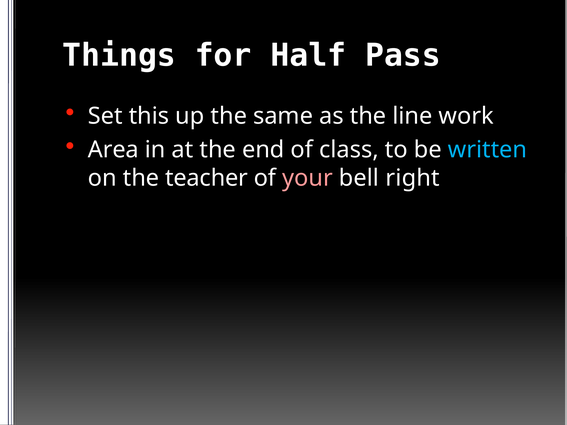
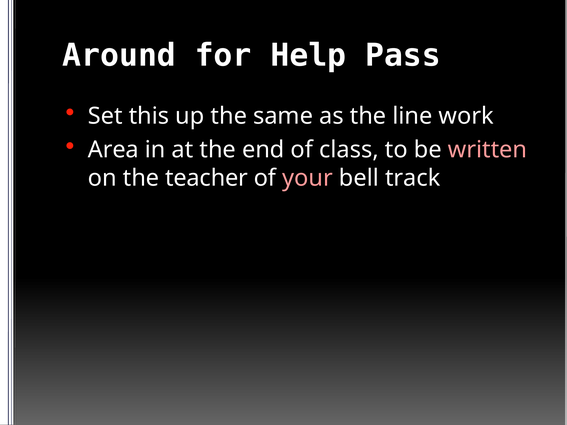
Things: Things -> Around (119, 56)
Half: Half -> Help (308, 56)
written colour: light blue -> pink (487, 150)
right: right -> track (413, 178)
